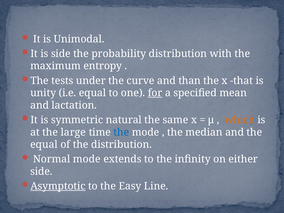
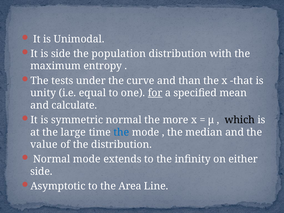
probability: probability -> population (119, 54)
lactation: lactation -> calculate (74, 105)
symmetric natural: natural -> normal (124, 120)
same: same -> more (176, 120)
which colour: orange -> black (240, 120)
equal: equal -> value (44, 145)
Asymptotic underline: present -> none (58, 186)
Easy: Easy -> Area (130, 186)
